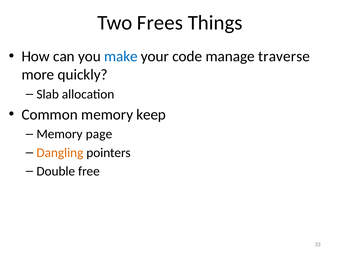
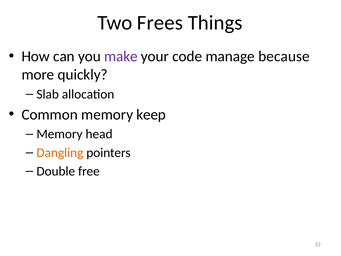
make colour: blue -> purple (121, 56)
traverse: traverse -> because (284, 56)
page: page -> head (99, 134)
